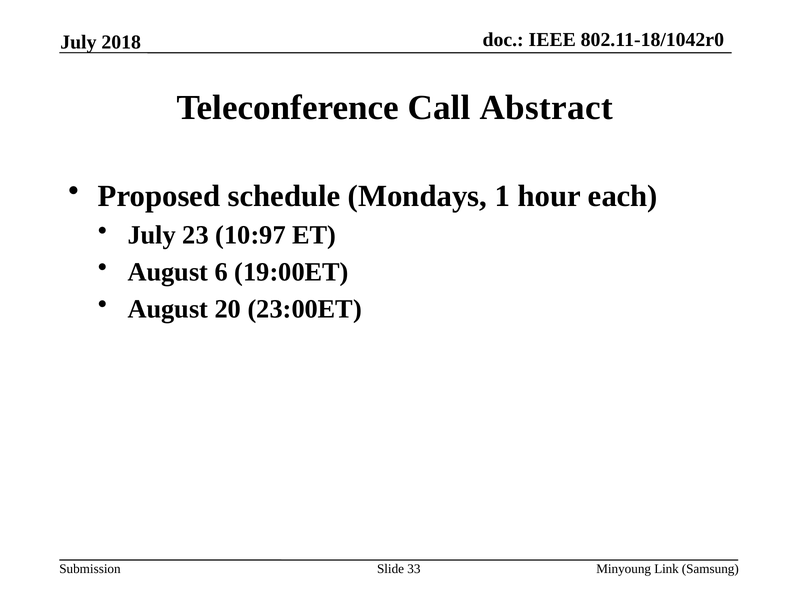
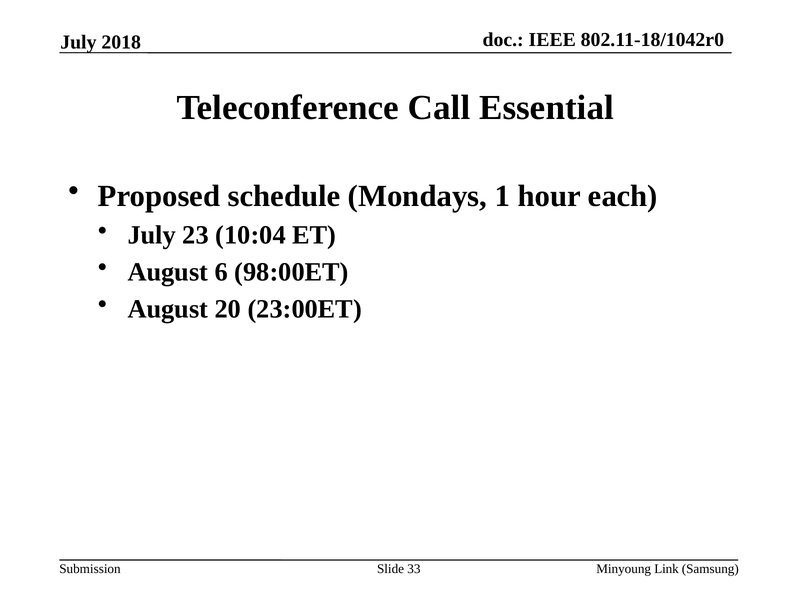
Abstract: Abstract -> Essential (547, 108)
10:97: 10:97 -> 10:04 (251, 235)
19:00ET: 19:00ET -> 98:00ET (292, 272)
